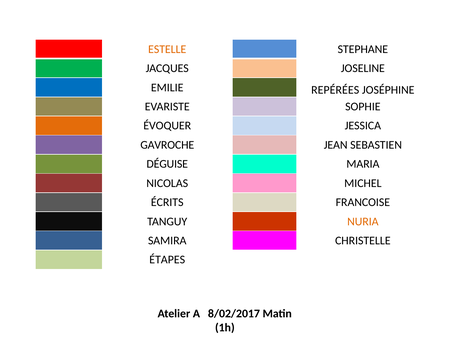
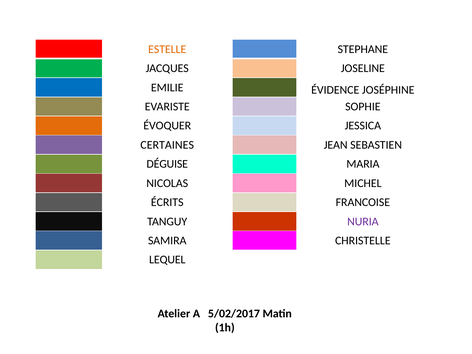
REPÉRÉES: REPÉRÉES -> ÉVIDENCE (335, 90)
GAVROCHE: GAVROCHE -> CERTAINES (167, 145)
NURIA colour: orange -> purple (363, 221)
ÉTAPES: ÉTAPES -> LEQUEL (167, 260)
8/02/2017: 8/02/2017 -> 5/02/2017 (234, 314)
